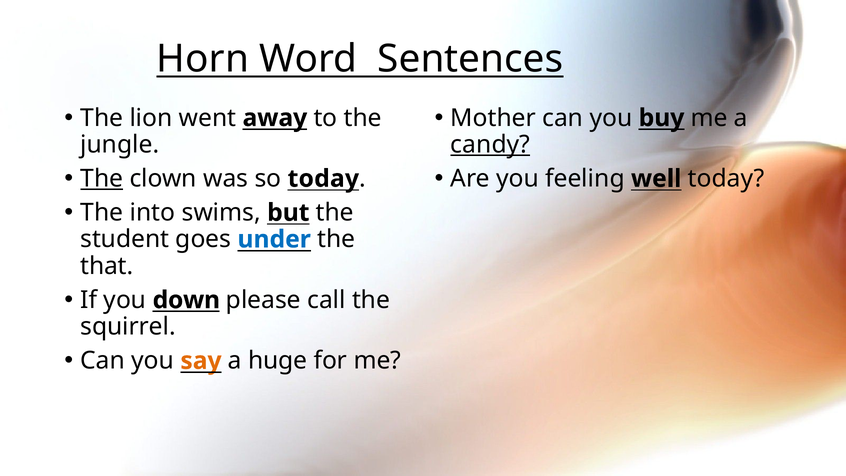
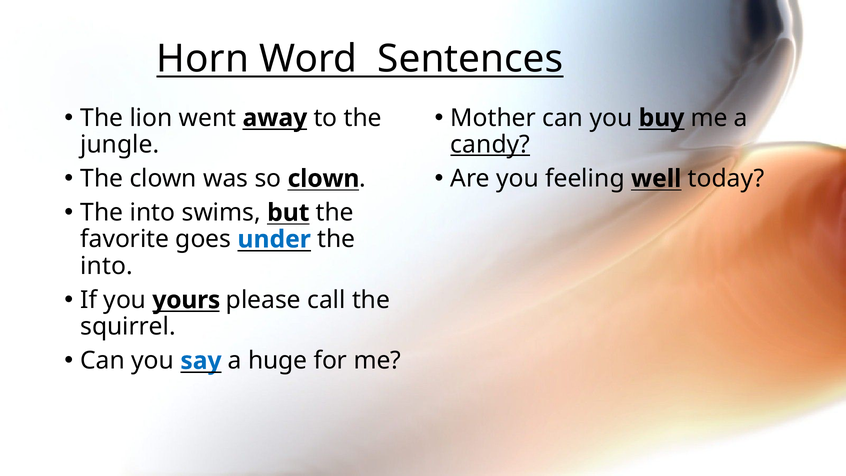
The underline: present -> none (102, 179)
so today: today -> clown (324, 179)
student: student -> favorite (125, 239)
that: that -> into (107, 266)
down: down -> yours (186, 300)
say colour: orange -> blue (201, 361)
